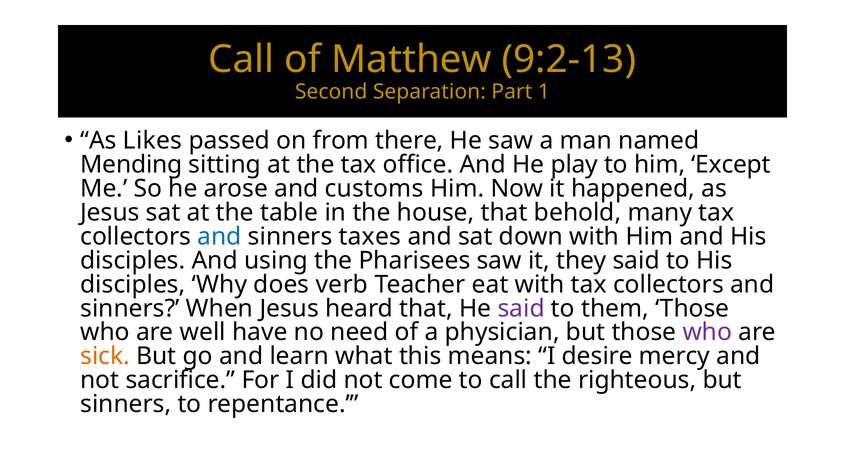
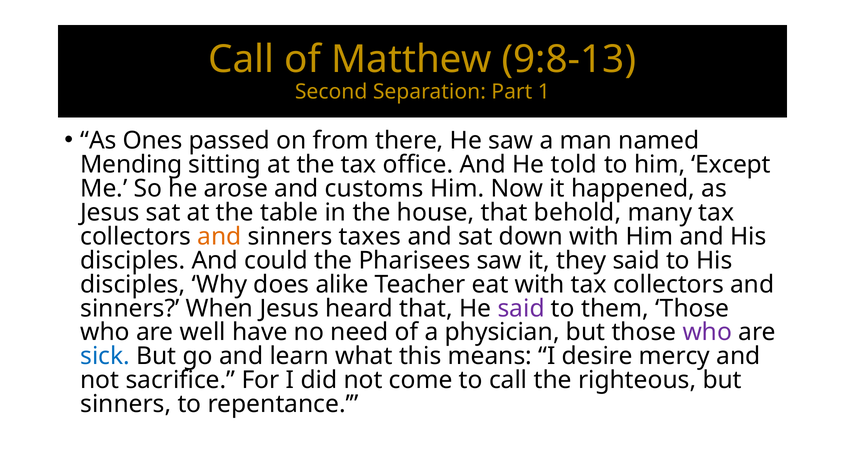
9:2-13: 9:2-13 -> 9:8-13 (569, 60)
Likes: Likes -> Ones (153, 141)
play: play -> told (574, 165)
and colour: blue -> orange (219, 237)
using: using -> could (276, 261)
verb: verb -> alike (342, 285)
sick colour: orange -> blue (105, 357)
